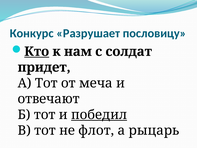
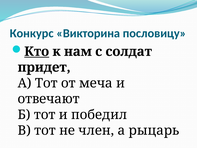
Разрушает: Разрушает -> Викторина (88, 33)
победил underline: present -> none (99, 115)
флот: флот -> член (96, 130)
